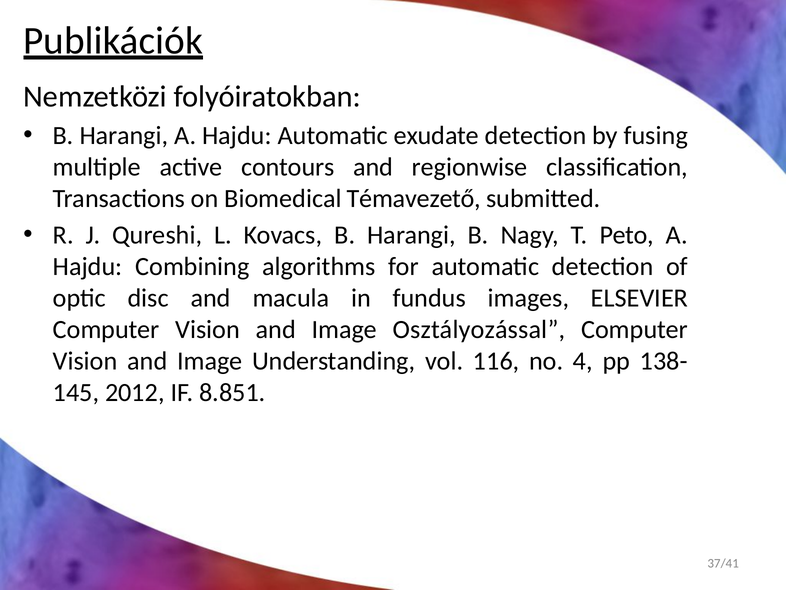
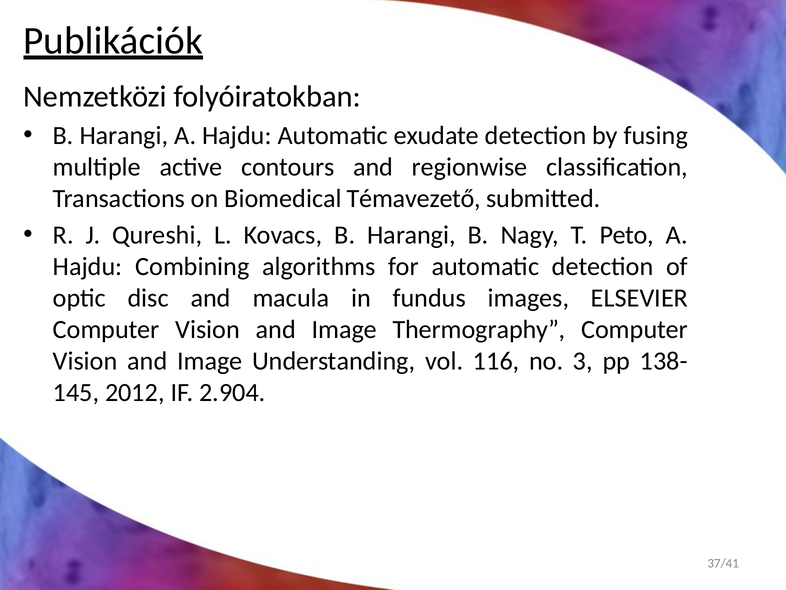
Osztályozással: Osztályozással -> Thermography (479, 329)
4: 4 -> 3 (583, 361)
8.851: 8.851 -> 2.904 (232, 392)
